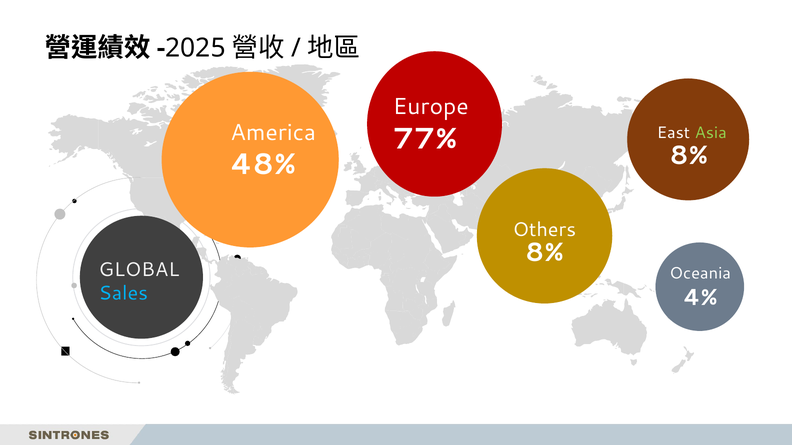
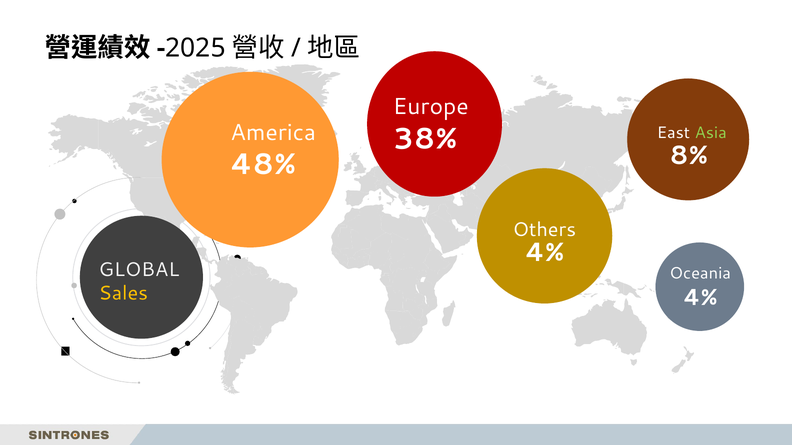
77%: 77% -> 38% (425, 139)
8%: 8% -> 4% (544, 253)
Sales colour: light blue -> yellow (123, 294)
